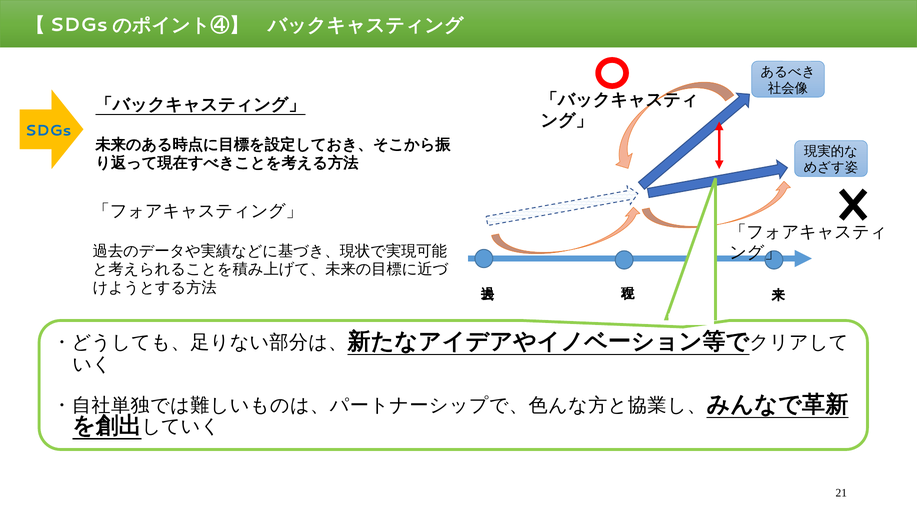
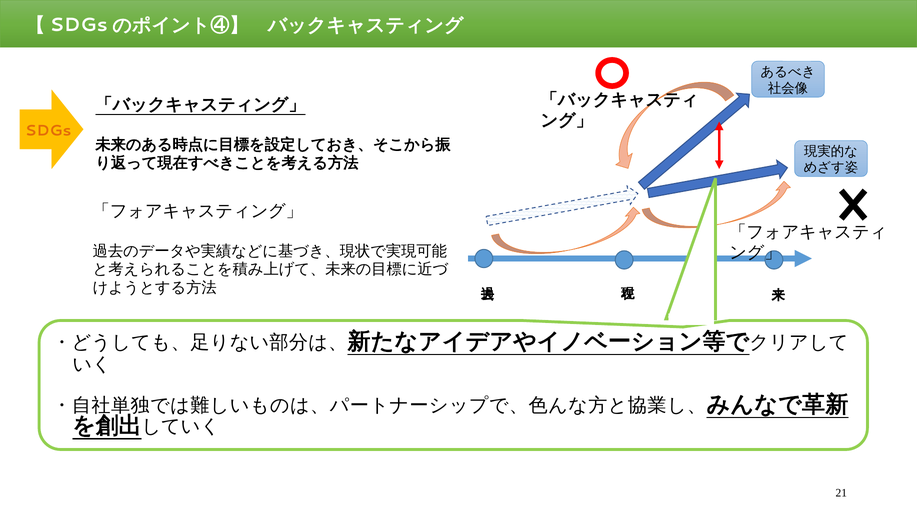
SDGs colour: blue -> orange (48, 131)
